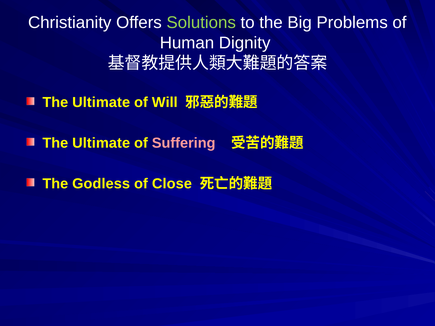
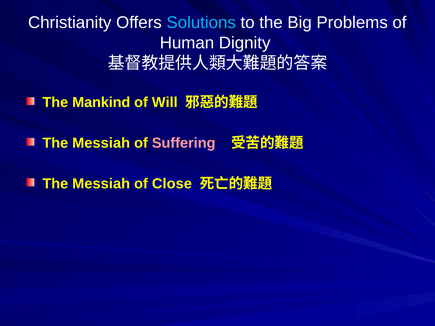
Solutions colour: light green -> light blue (201, 23)
Ultimate: Ultimate -> Mankind (101, 103)
Ultimate: Ultimate -> Messiah (101, 143)
Godless: Godless -> Messiah (101, 184)
